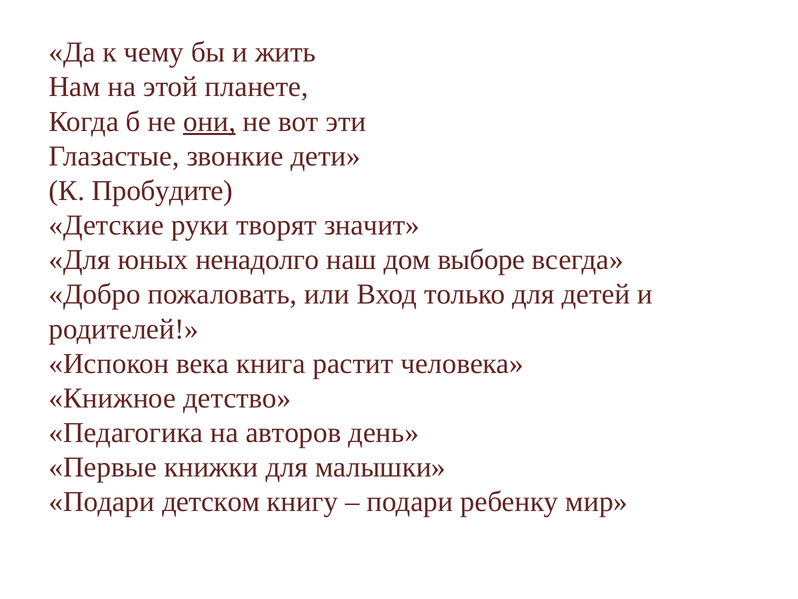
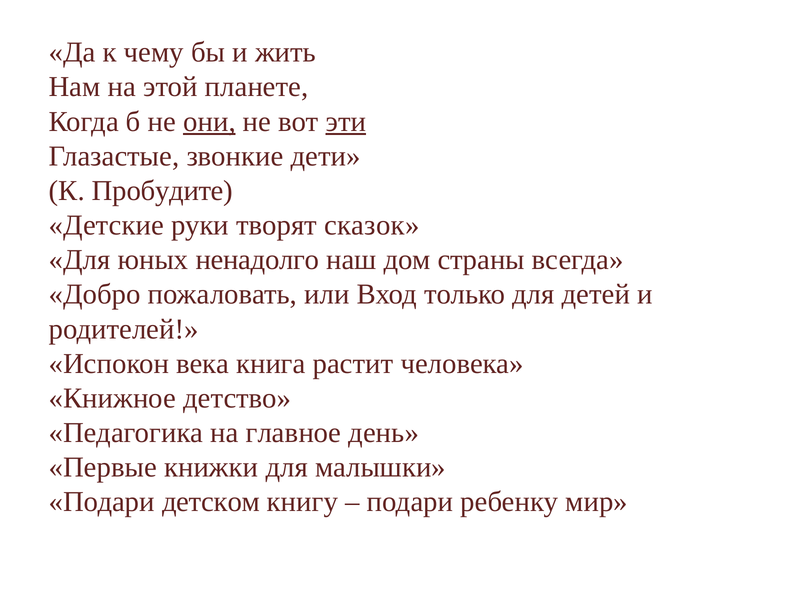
эти underline: none -> present (346, 121)
значит: значит -> сказок (372, 225)
выборе: выборе -> страны (481, 260)
авторов: авторов -> главное (293, 432)
